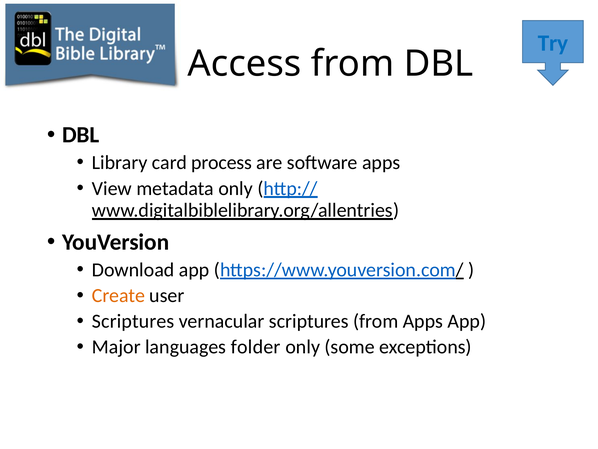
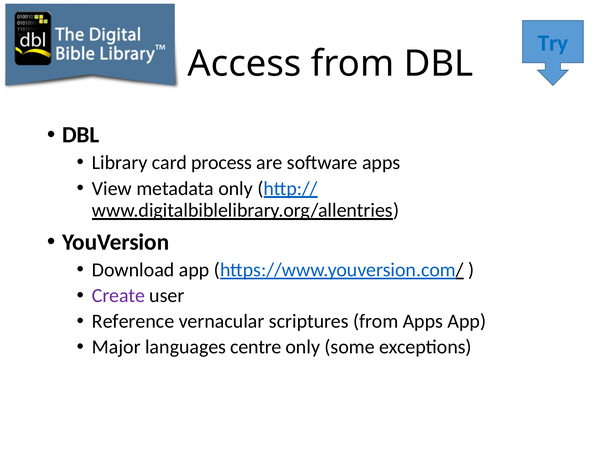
Create colour: orange -> purple (118, 295)
Scriptures: Scriptures -> Reference (133, 321)
folder: folder -> centre (256, 347)
